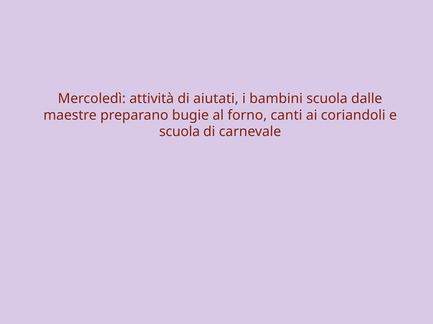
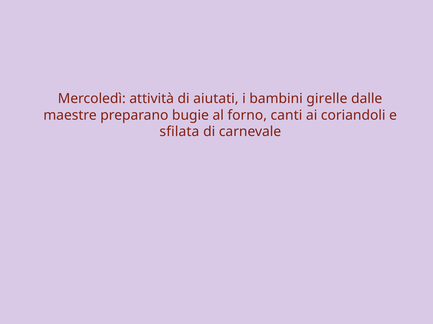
bambini scuola: scuola -> girelle (327, 99)
scuola: scuola -> sfilata (179, 132)
